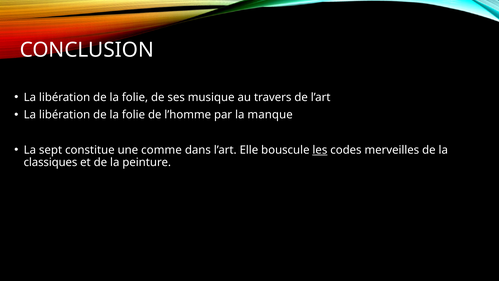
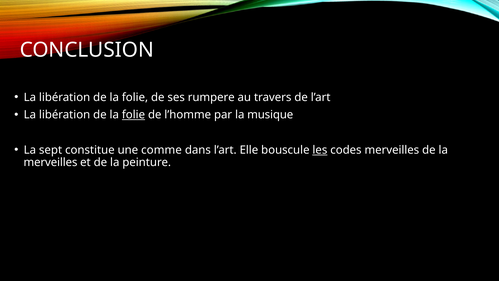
musique: musique -> rumpere (211, 97)
folie underline: none -> present (133, 115)
manque: manque -> musique (270, 115)
classiques: classiques -> merveilles (50, 162)
